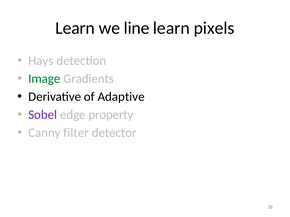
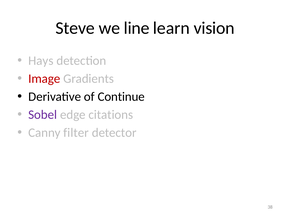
Learn: Learn -> Steve (75, 28)
pixels: pixels -> vision (214, 28)
Image colour: green -> red (44, 79)
Adaptive: Adaptive -> Continue (121, 97)
property: property -> citations (111, 115)
